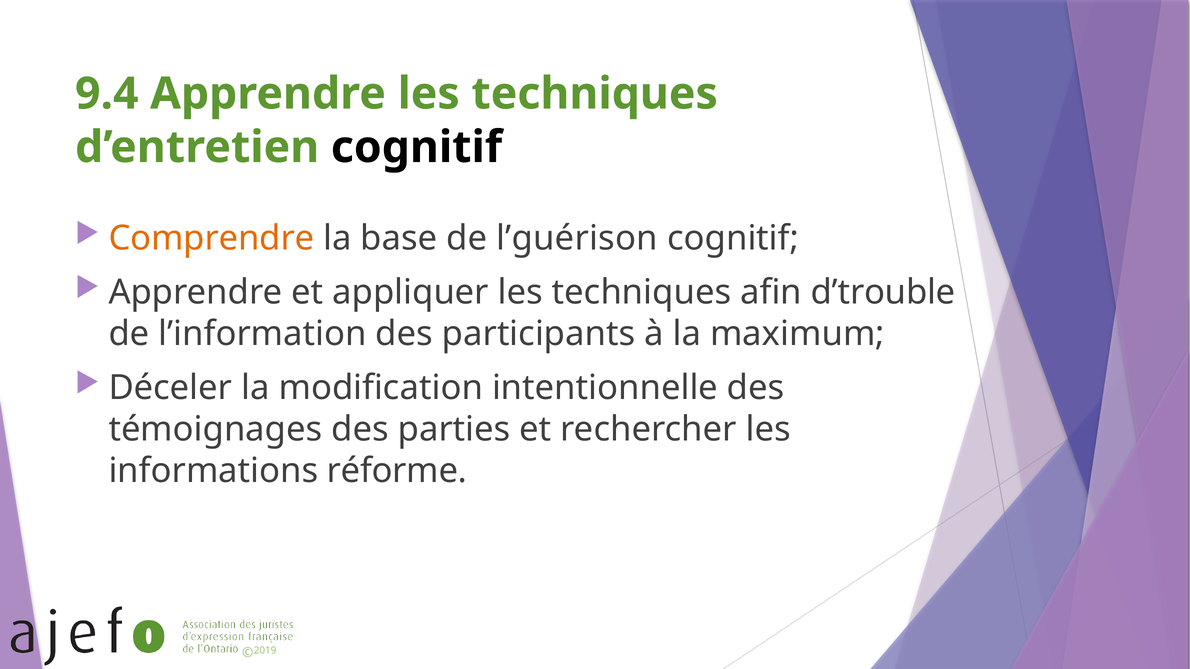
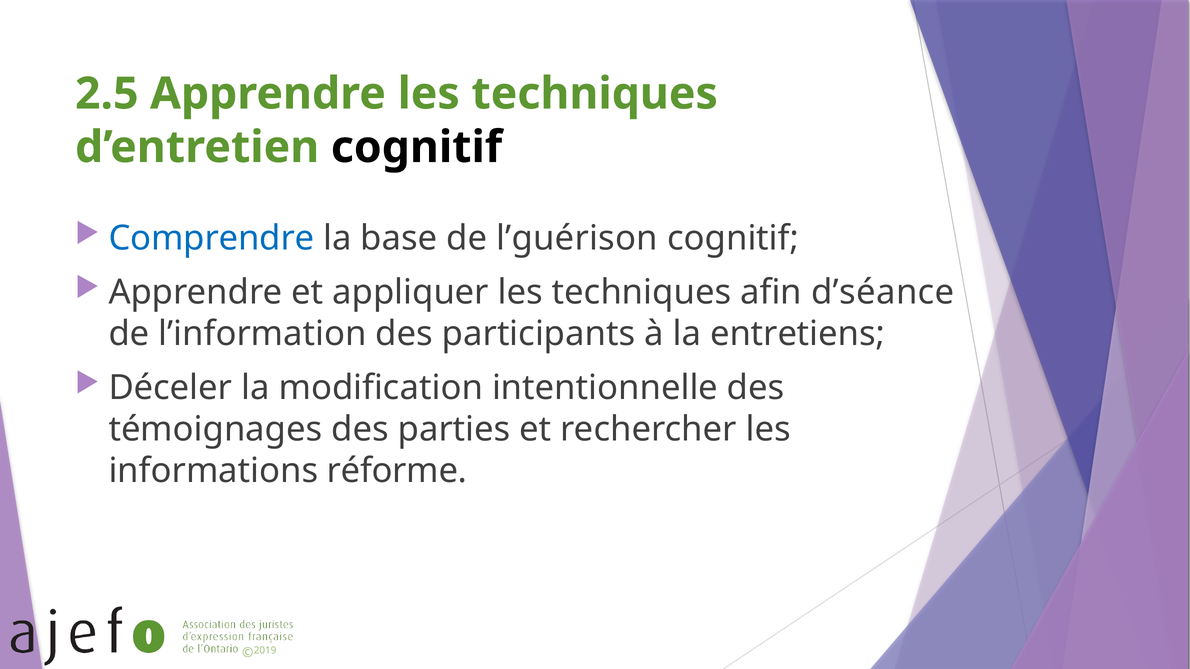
9.4: 9.4 -> 2.5 (107, 94)
Comprendre colour: orange -> blue (211, 239)
d’trouble: d’trouble -> d’séance (883, 293)
maximum: maximum -> entretiens (797, 334)
